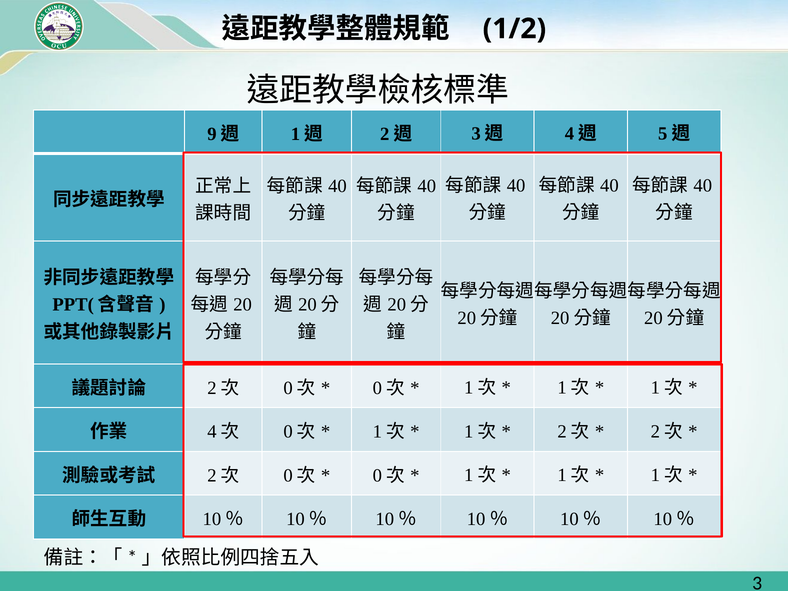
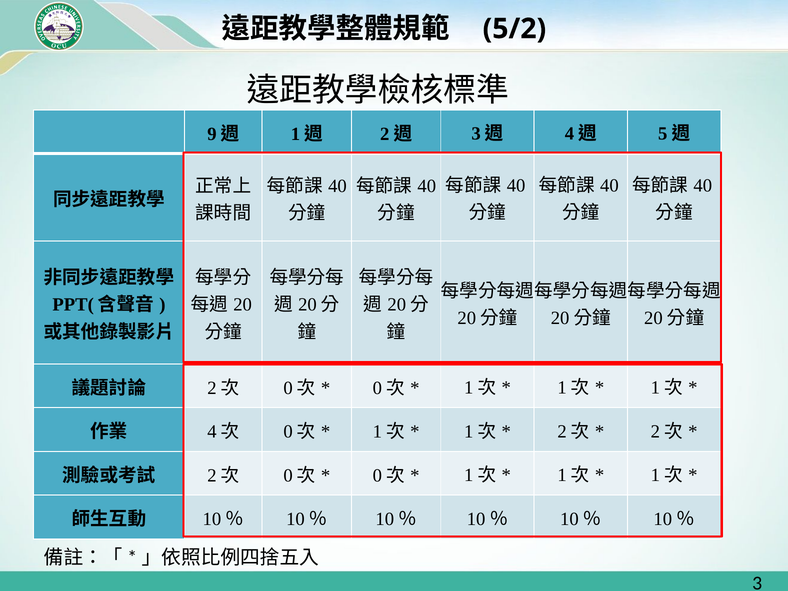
1/2: 1/2 -> 5/2 (514, 29)
